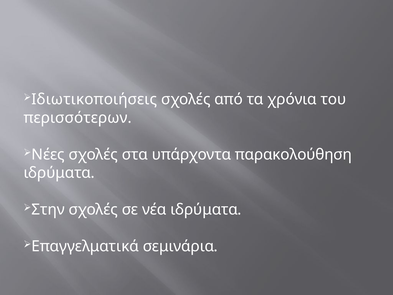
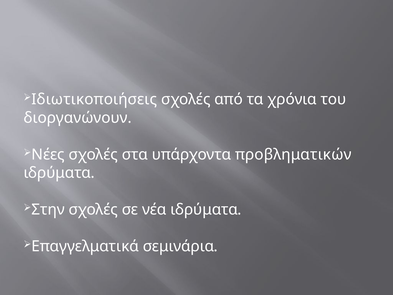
περισσότερων: περισσότερων -> διοργανώνουν (78, 118)
παρακολούθηση: παρακολούθηση -> προβληματικών (293, 154)
